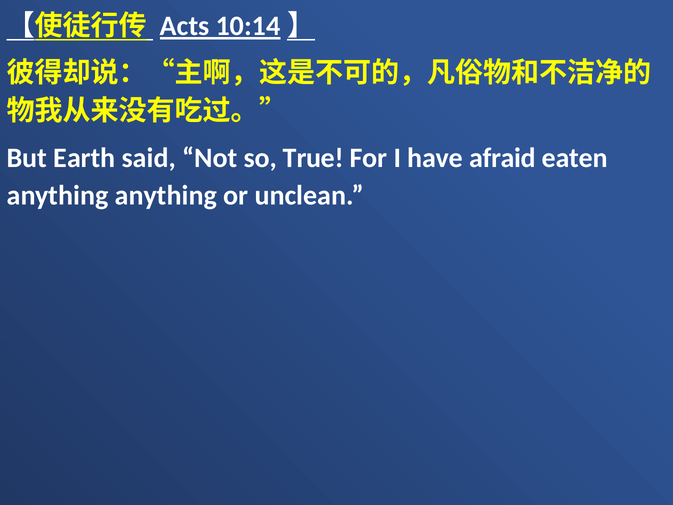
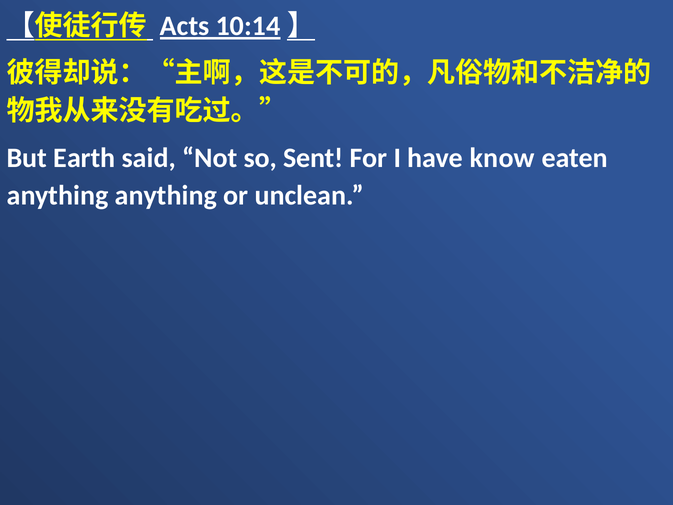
True: True -> Sent (313, 158)
afraid: afraid -> know (502, 158)
